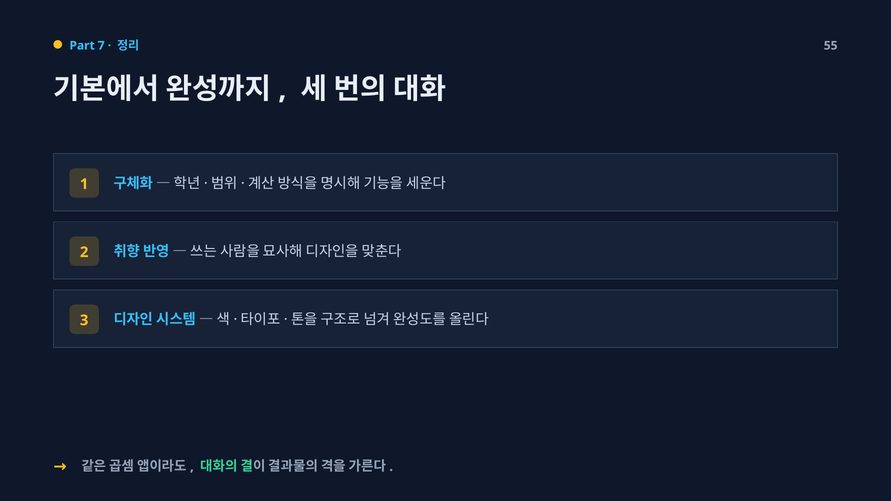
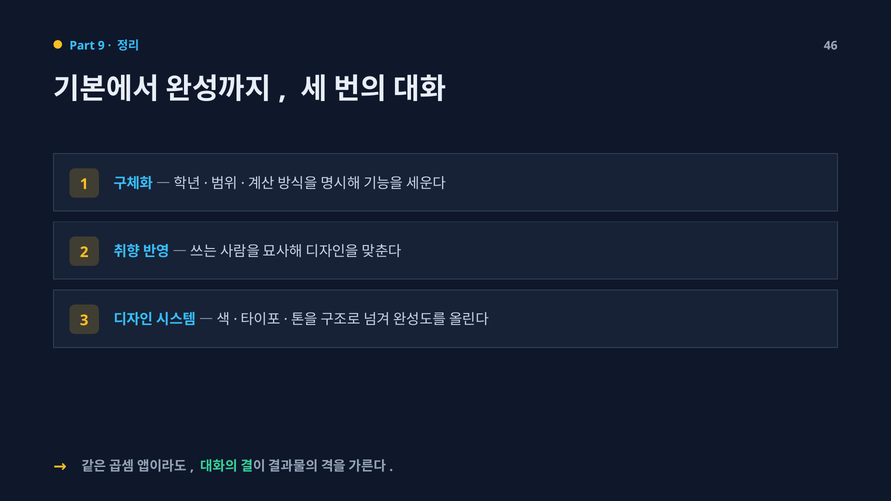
7: 7 -> 9 (101, 46)
55: 55 -> 46 (831, 46)
